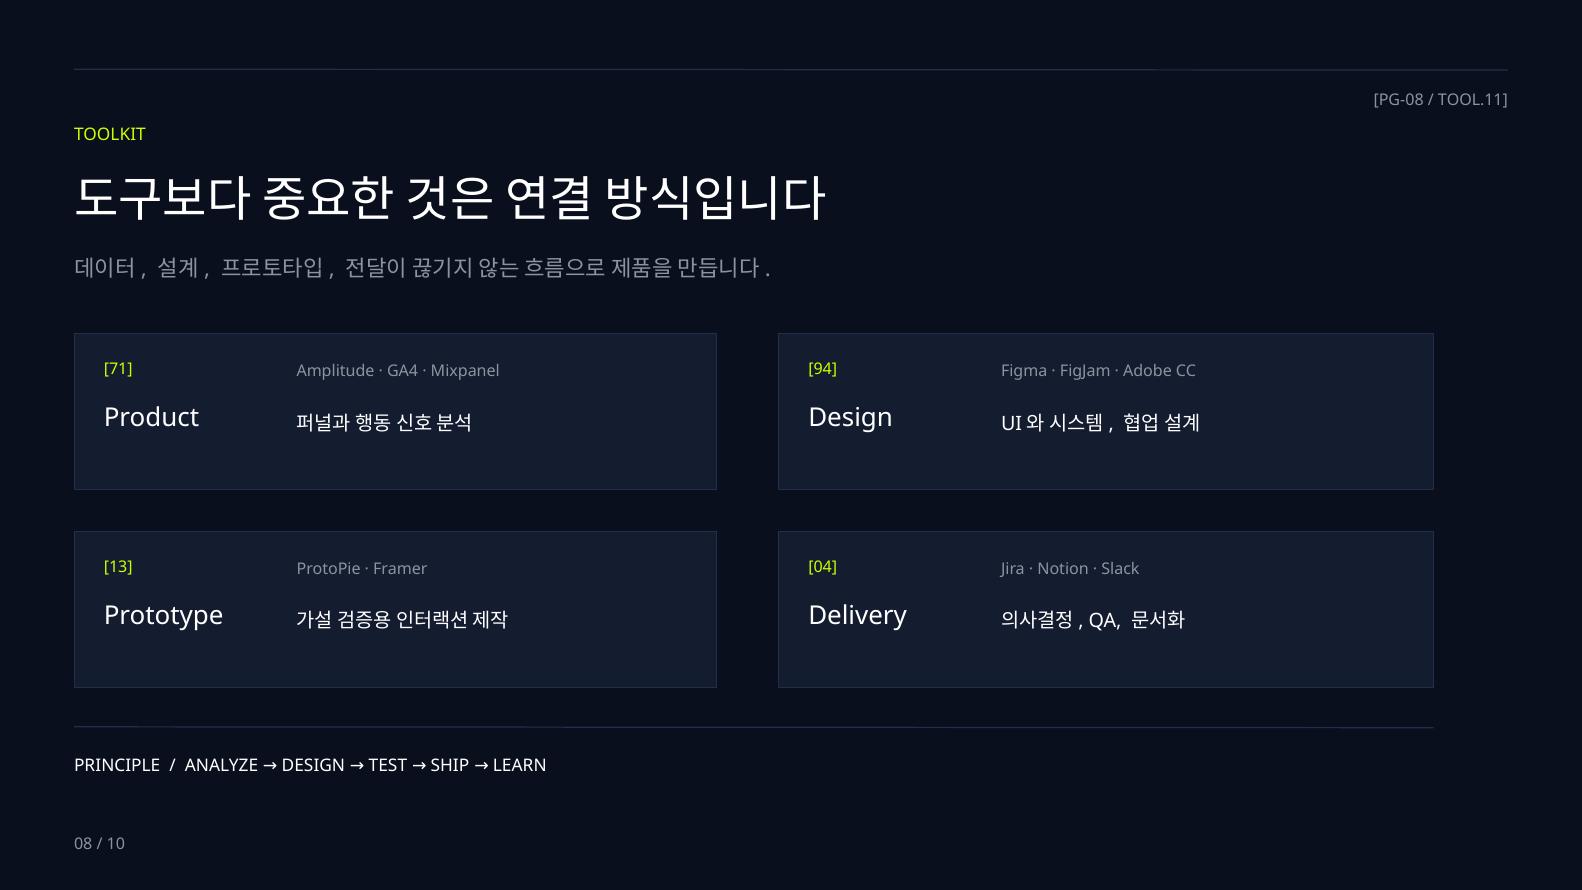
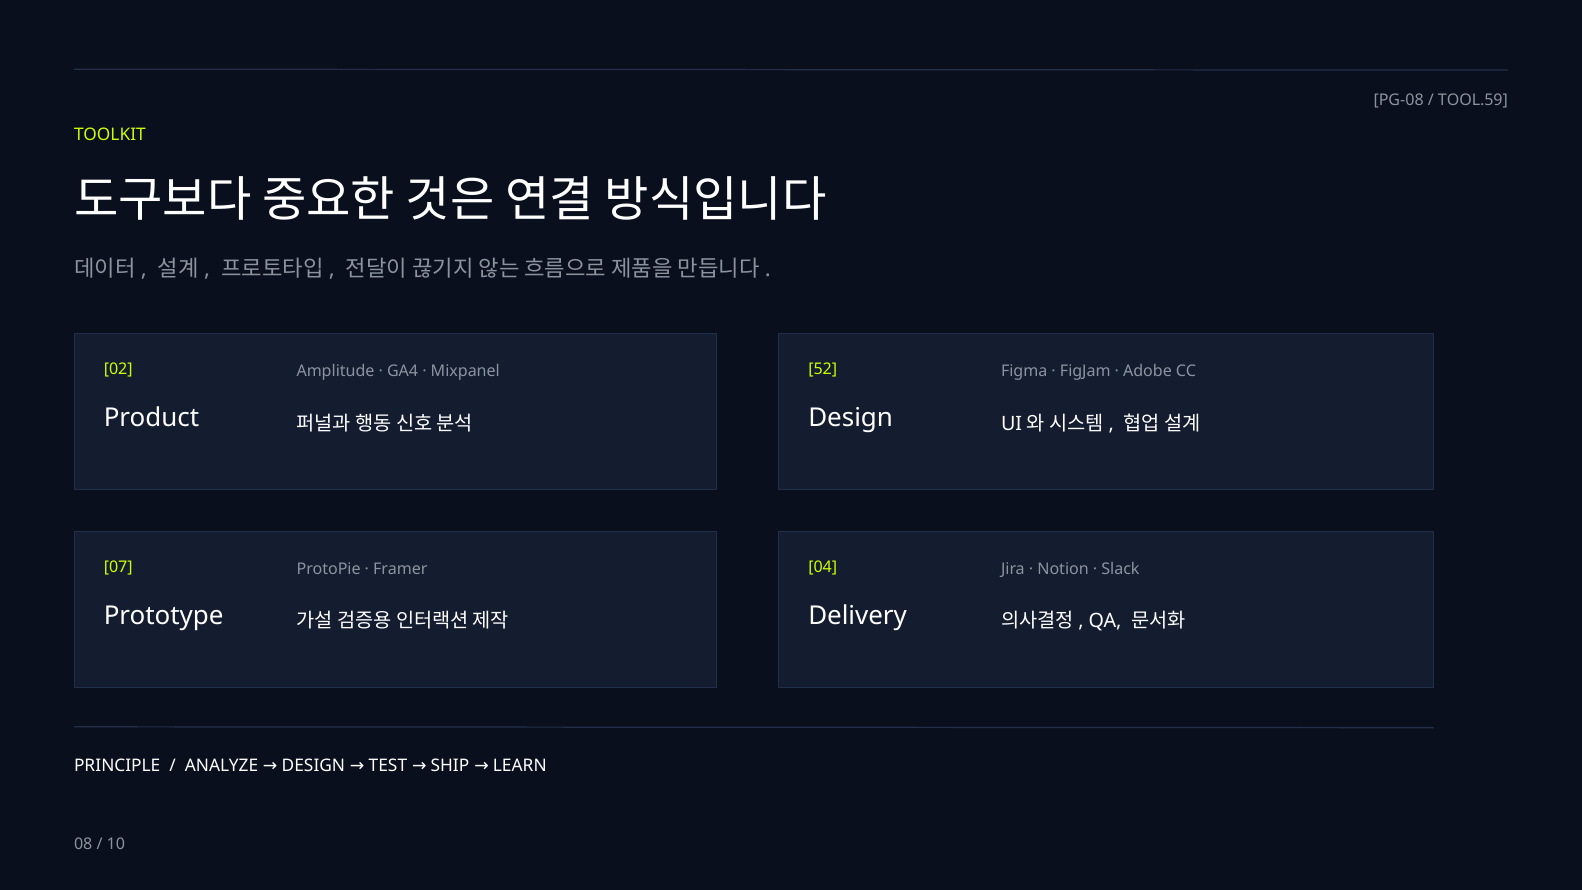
TOOL.11: TOOL.11 -> TOOL.59 (1473, 100)
71: 71 -> 02 (118, 369)
94: 94 -> 52 (823, 369)
13: 13 -> 07 (118, 567)
